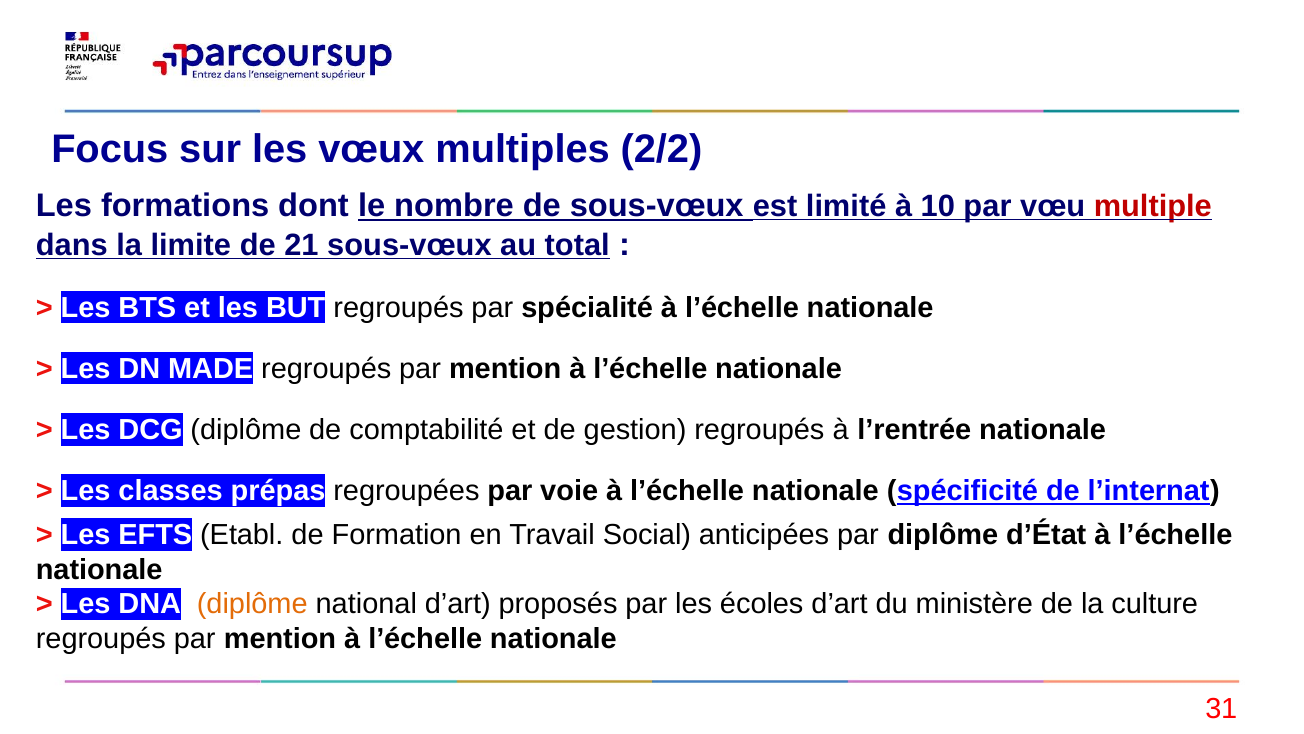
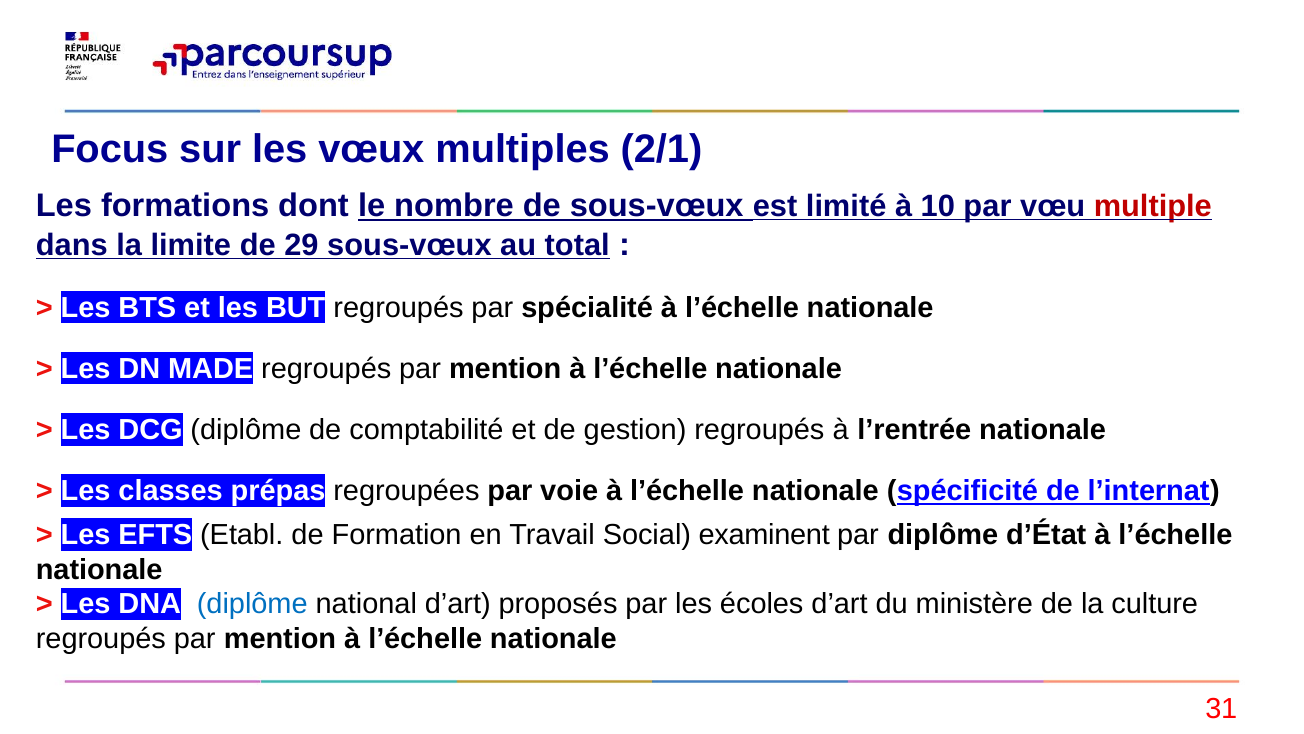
2/2: 2/2 -> 2/1 (661, 150)
21: 21 -> 29 (301, 245)
anticipées: anticipées -> examinent (764, 535)
diplôme colour: orange -> blue (252, 604)
